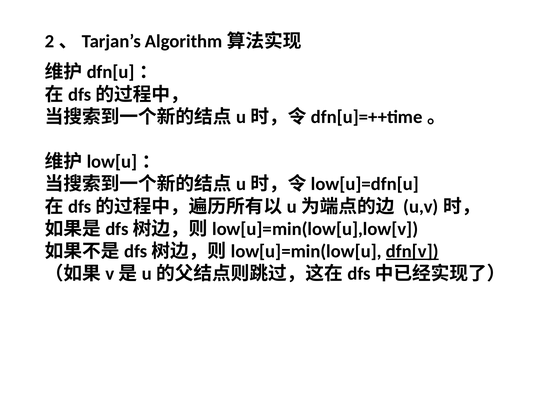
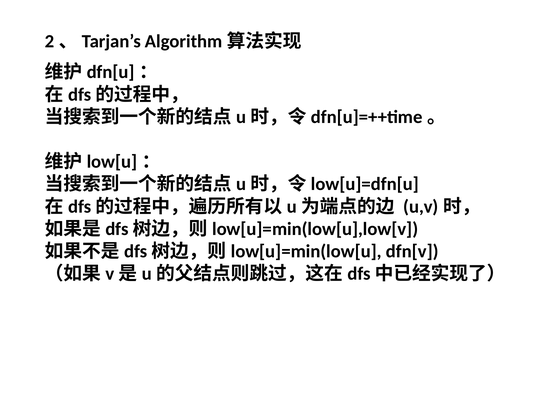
dfn[v underline: present -> none (412, 251)
